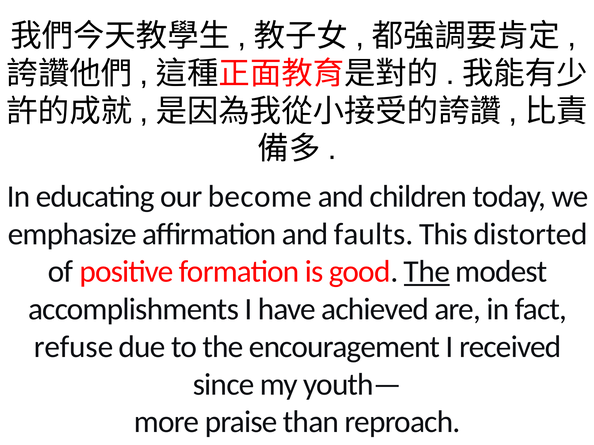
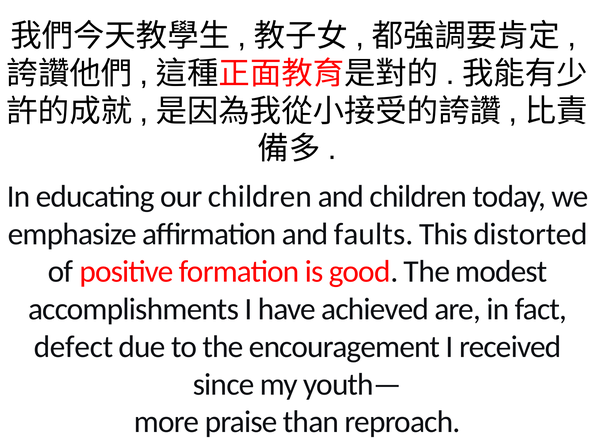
our become: become -> children (260, 197)
The underline: present -> none (427, 272)
refuse: refuse -> defect (74, 347)
